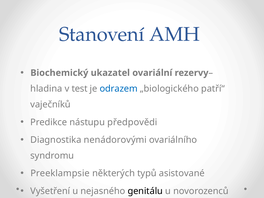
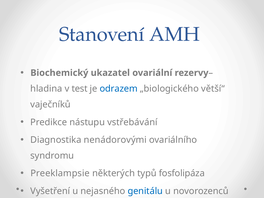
patří“: patří“ -> větší“ (213, 89)
předpovědi: předpovědi -> vstřebávání (132, 122)
asistované: asistované -> fosfolipáza (182, 173)
genitálu colour: black -> blue (145, 191)
